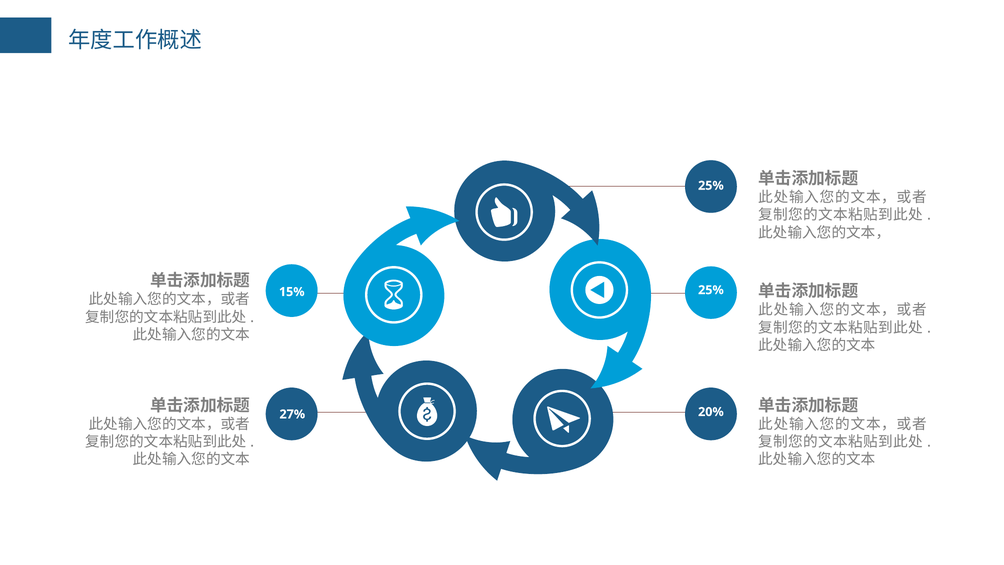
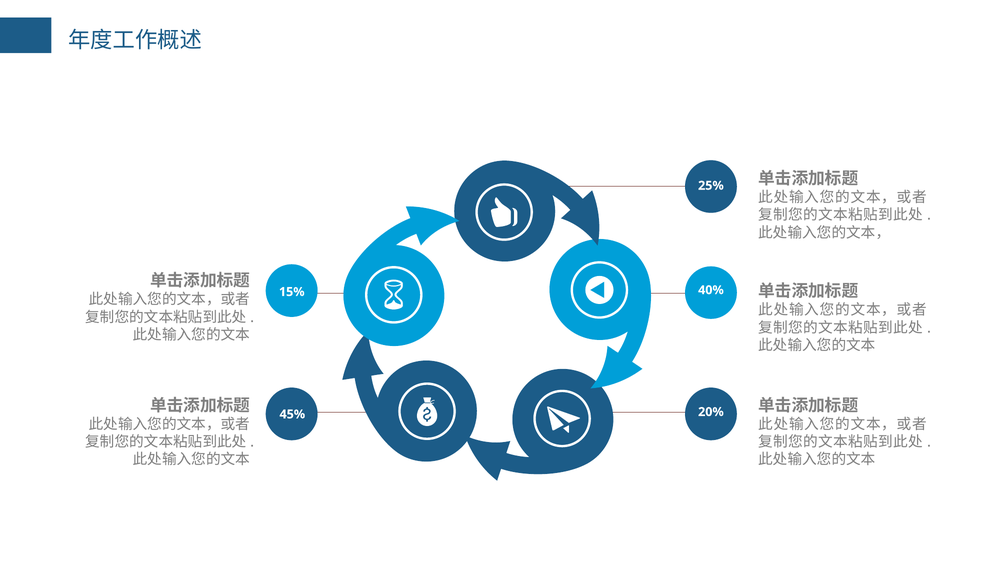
25%: 25% -> 40% (711, 290)
27%: 27% -> 45% (292, 414)
